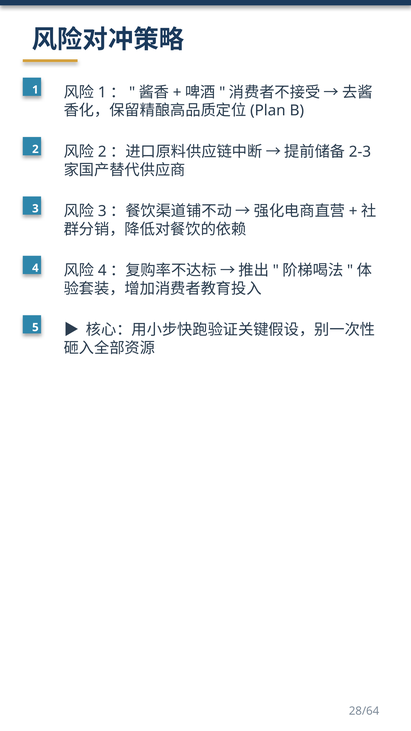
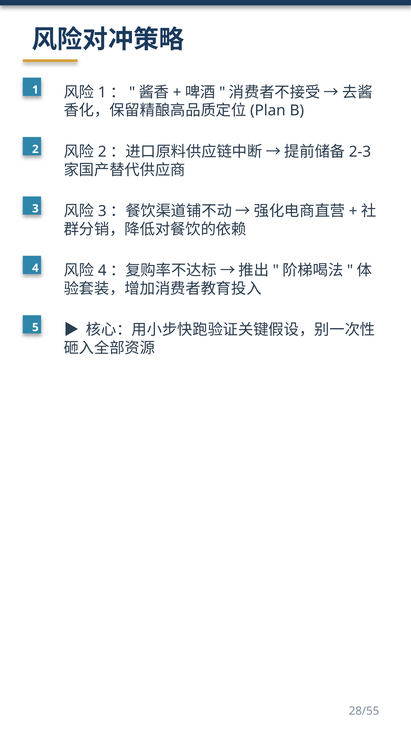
28/64: 28/64 -> 28/55 (364, 711)
